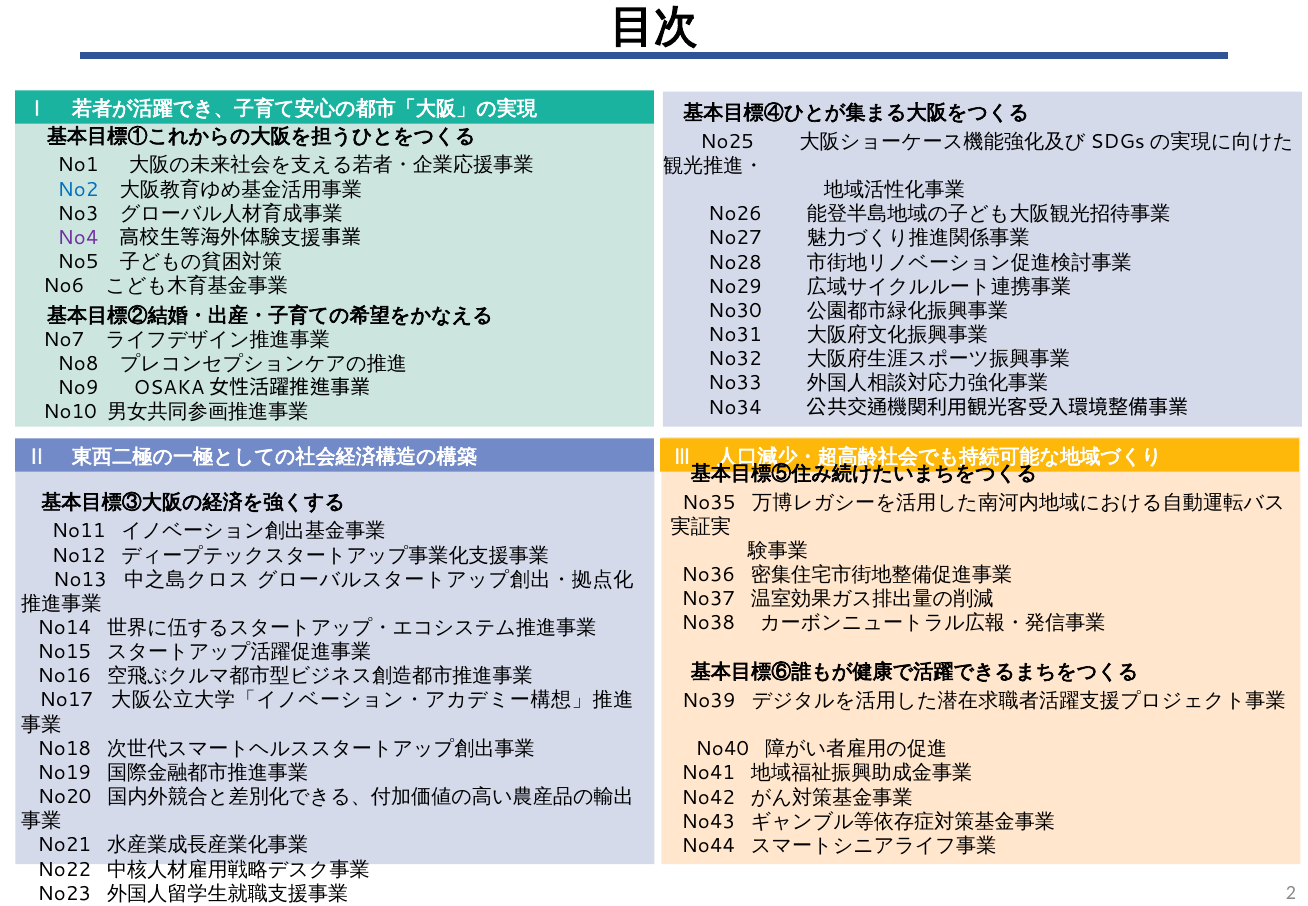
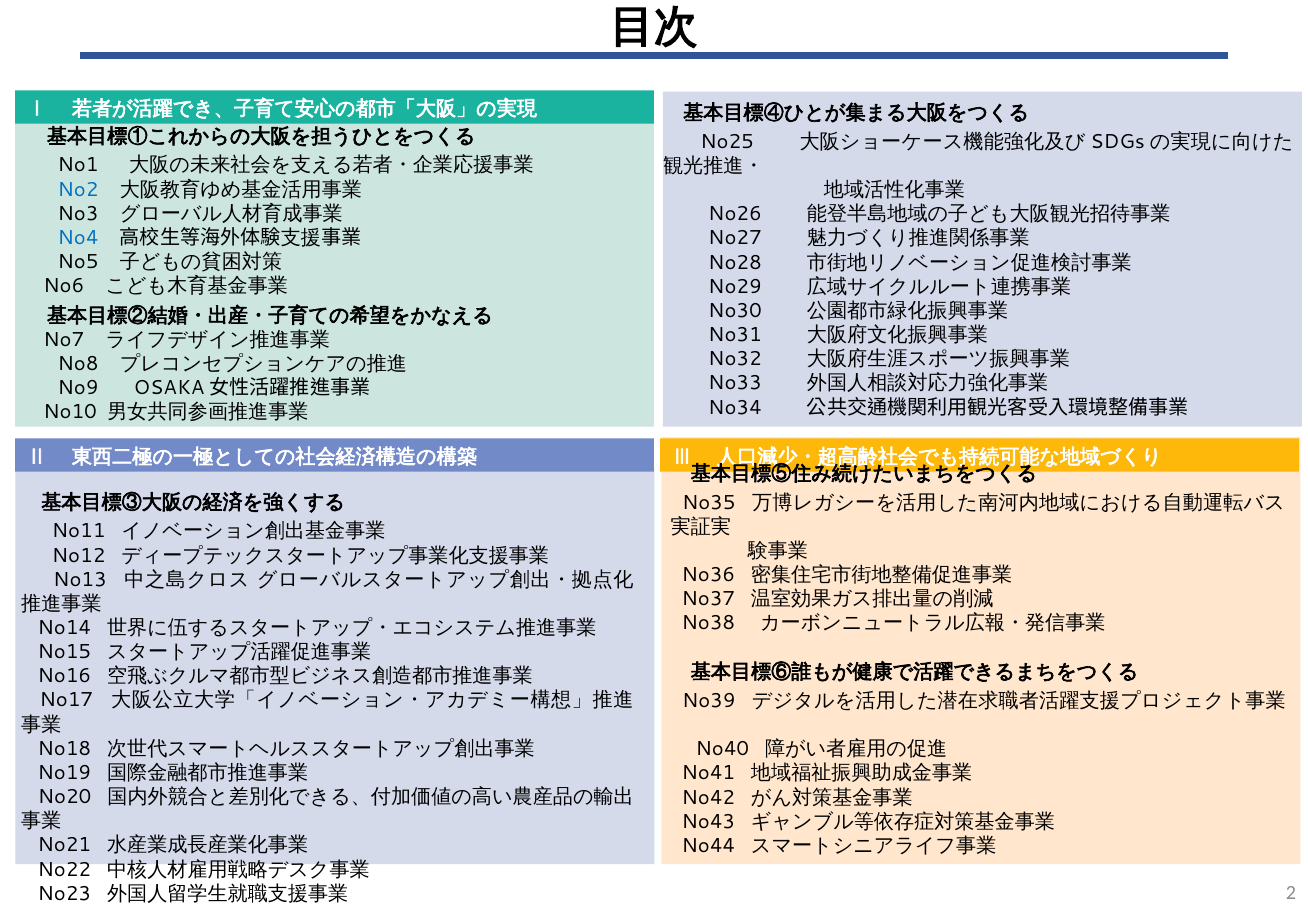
No4 colour: purple -> blue (78, 238)
